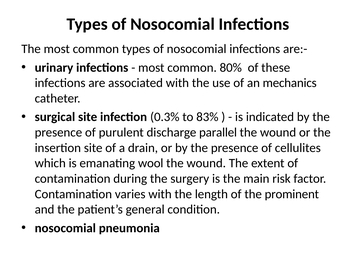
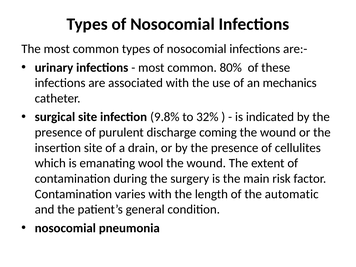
0.3%: 0.3% -> 9.8% (165, 117)
83%: 83% -> 32% (207, 117)
parallel: parallel -> coming (218, 132)
prominent: prominent -> automatic (292, 194)
